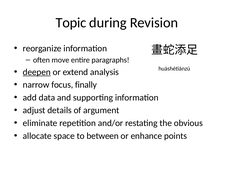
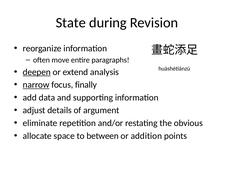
Topic: Topic -> State (71, 23)
narrow underline: none -> present (36, 85)
enhance: enhance -> addition (146, 135)
